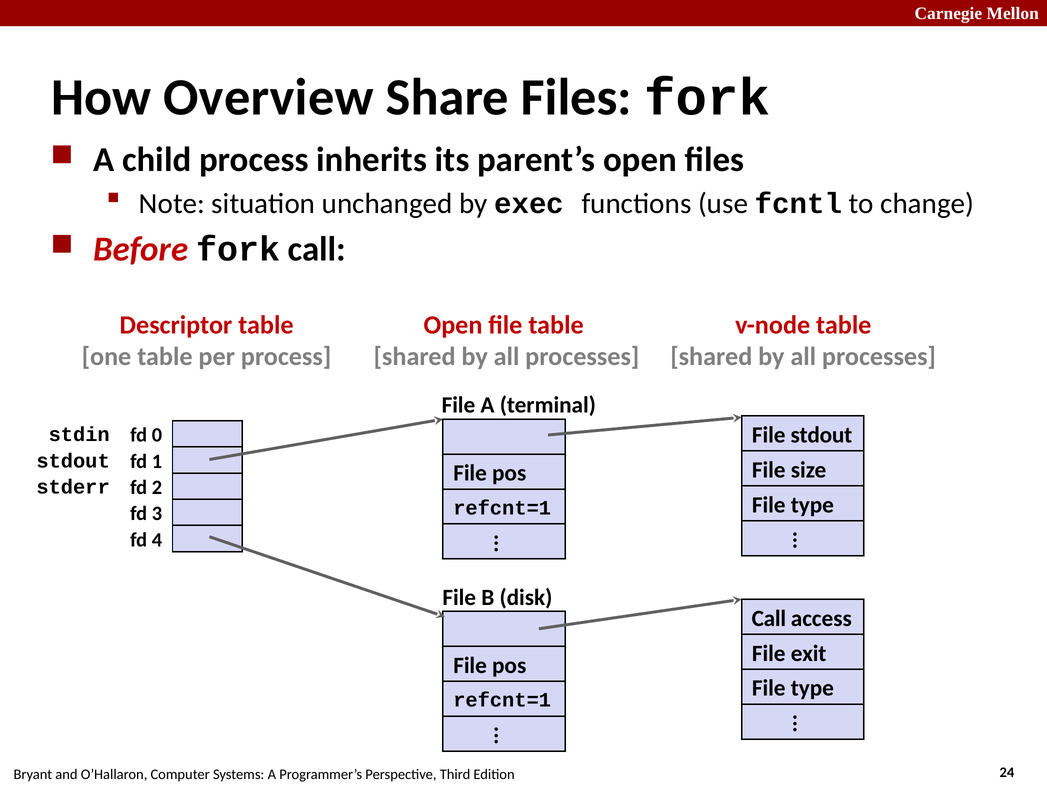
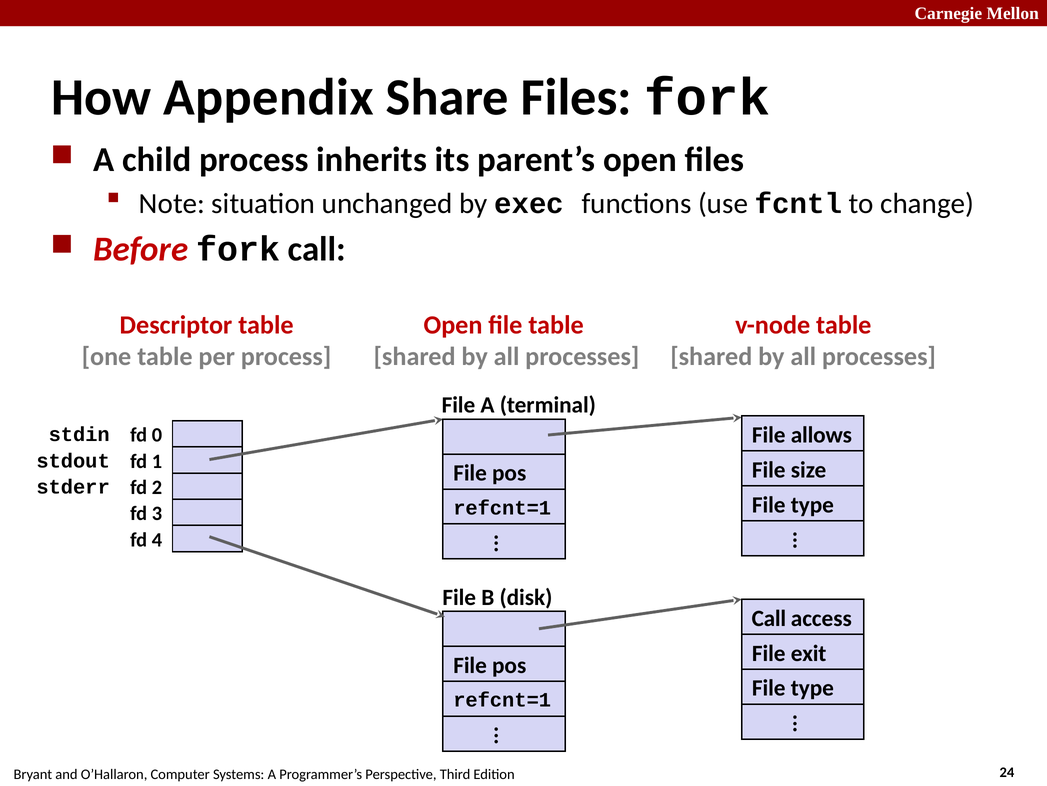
Overview: Overview -> Appendix (268, 97)
File stdout: stdout -> allows (821, 435)
